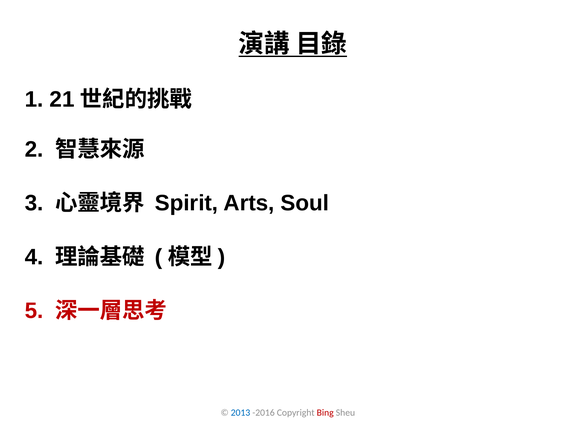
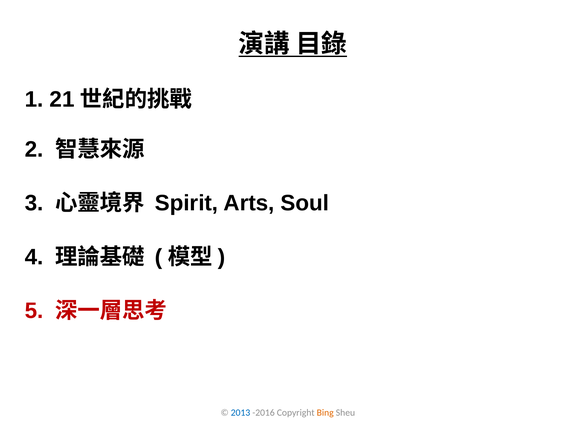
Bing colour: red -> orange (325, 413)
